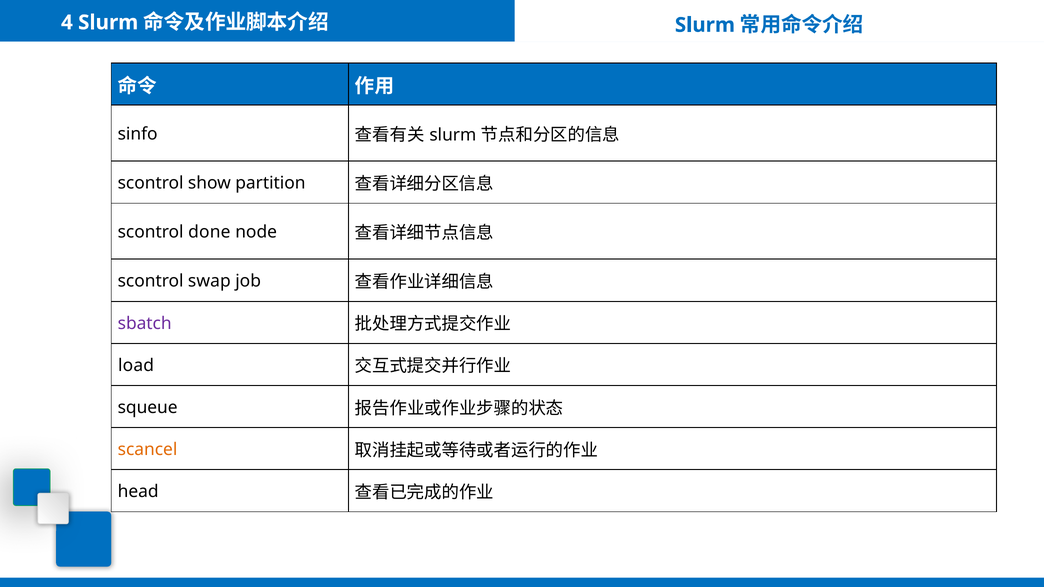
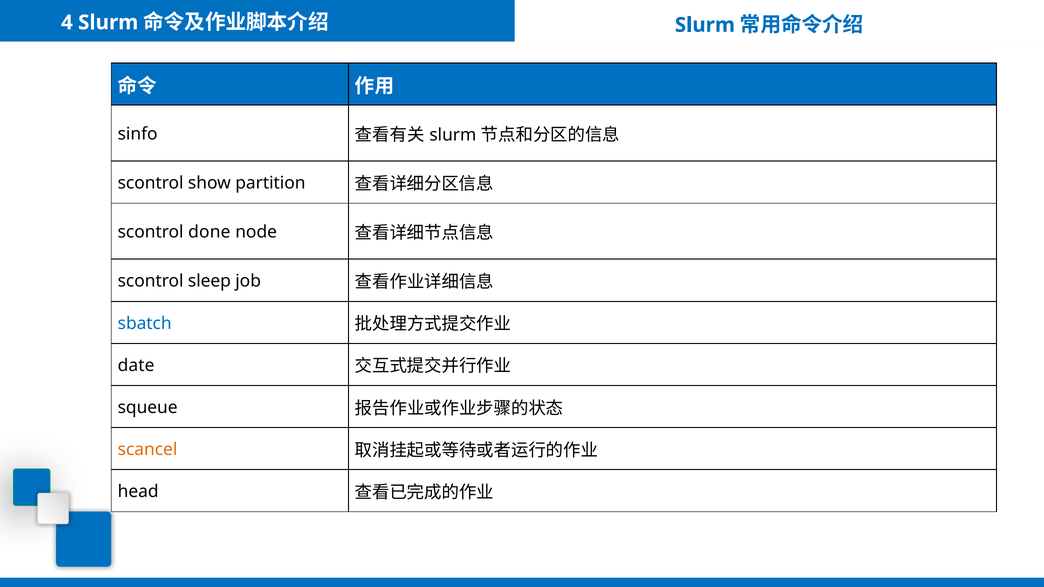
swap: swap -> sleep (209, 281)
sbatch colour: purple -> blue (145, 323)
load: load -> date (136, 366)
